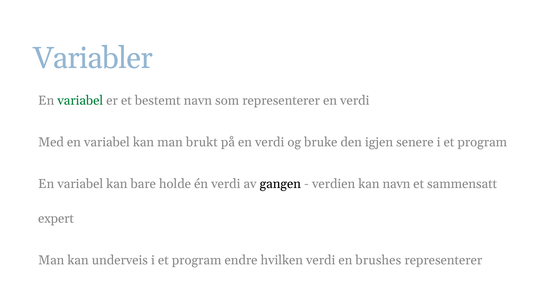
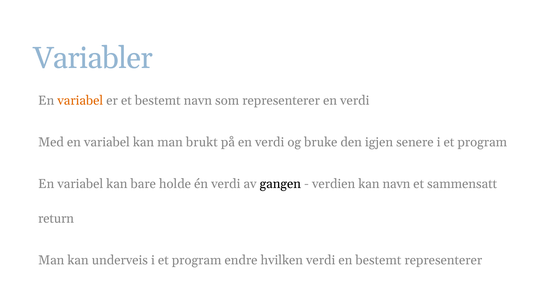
variabel colour: green -> orange (80, 101)
expert: expert -> return (56, 219)
en brushes: brushes -> bestemt (378, 260)
